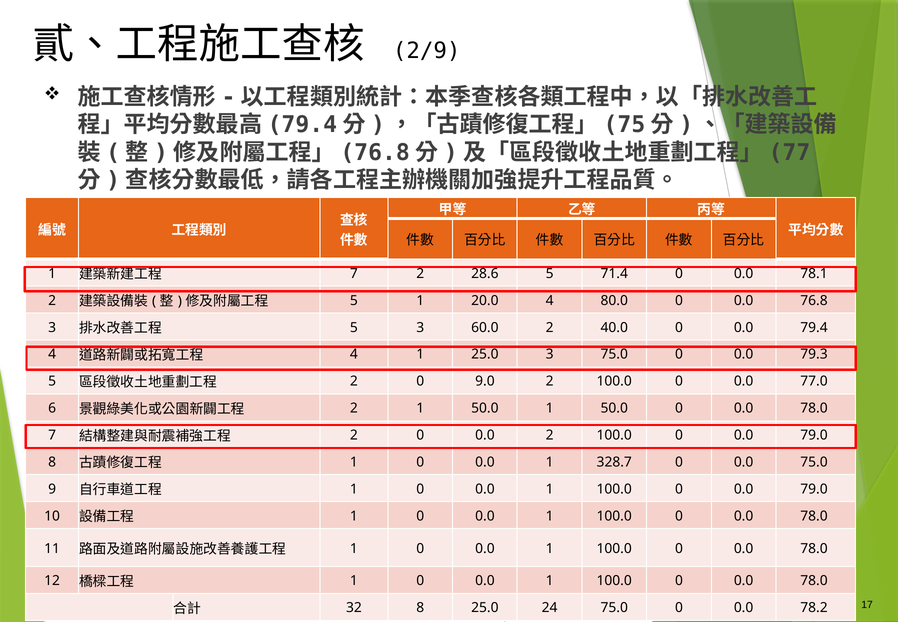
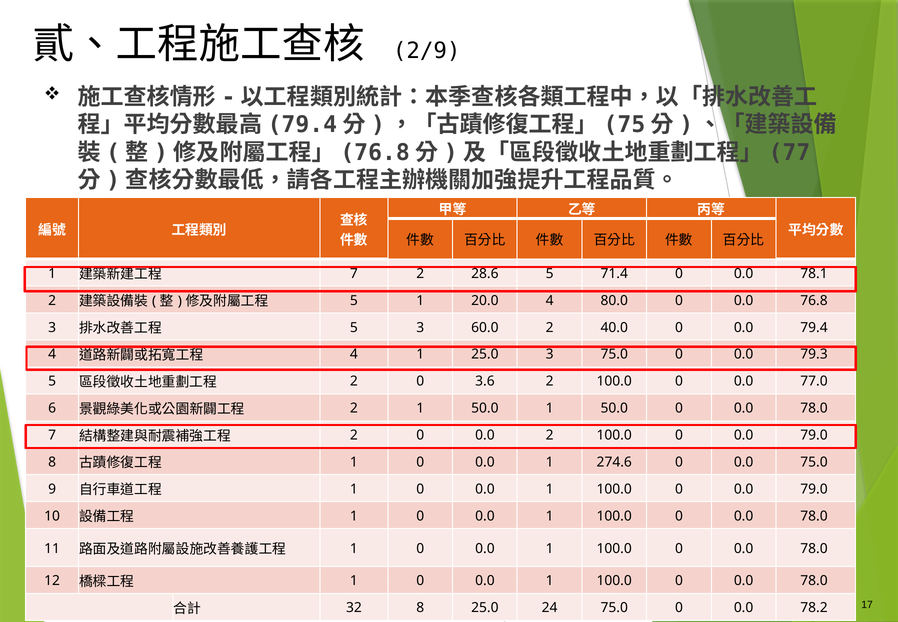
9.0: 9.0 -> 3.6 (485, 381)
328.7: 328.7 -> 274.6 (614, 462)
